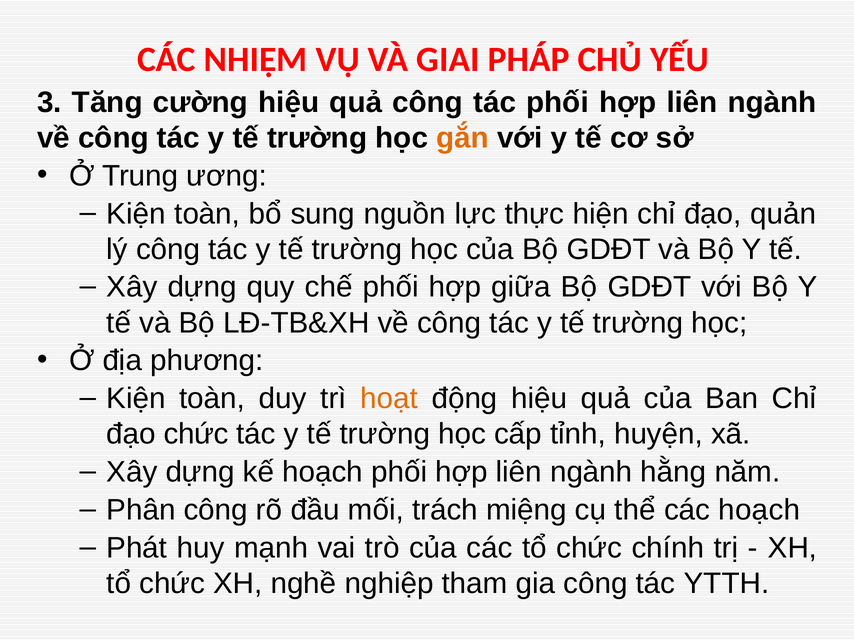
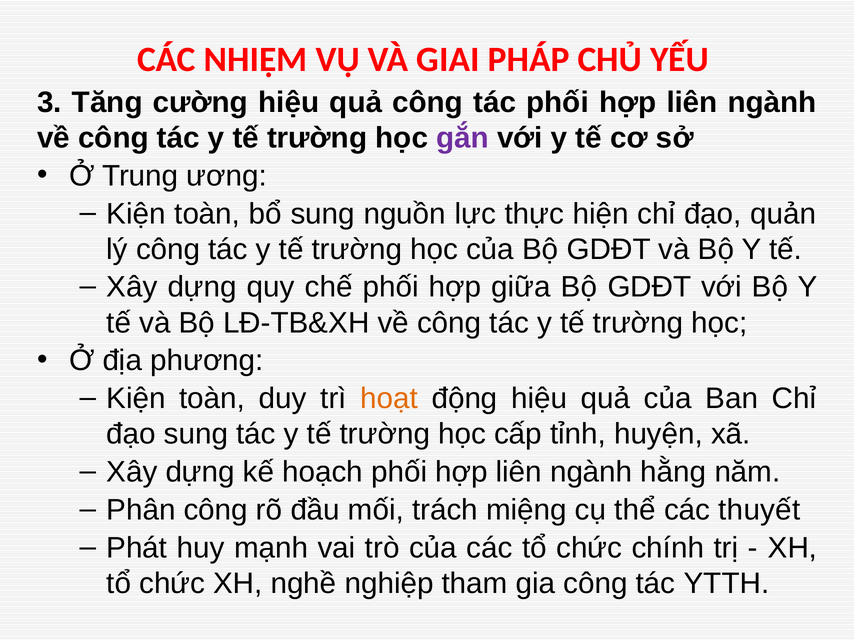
gắn colour: orange -> purple (462, 138)
đạo chức: chức -> sung (196, 434)
các hoạch: hoạch -> thuyết (759, 510)
